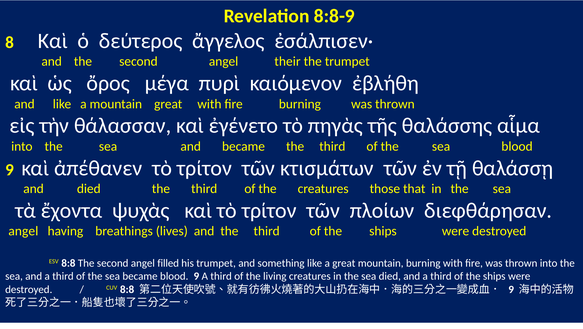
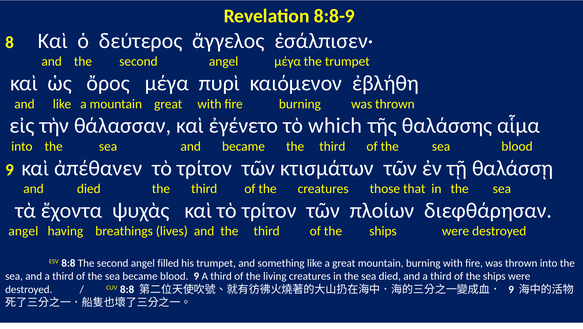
angel their: their -> μέγα (288, 62)
πηγὰς: πηγὰς -> which (335, 126)
